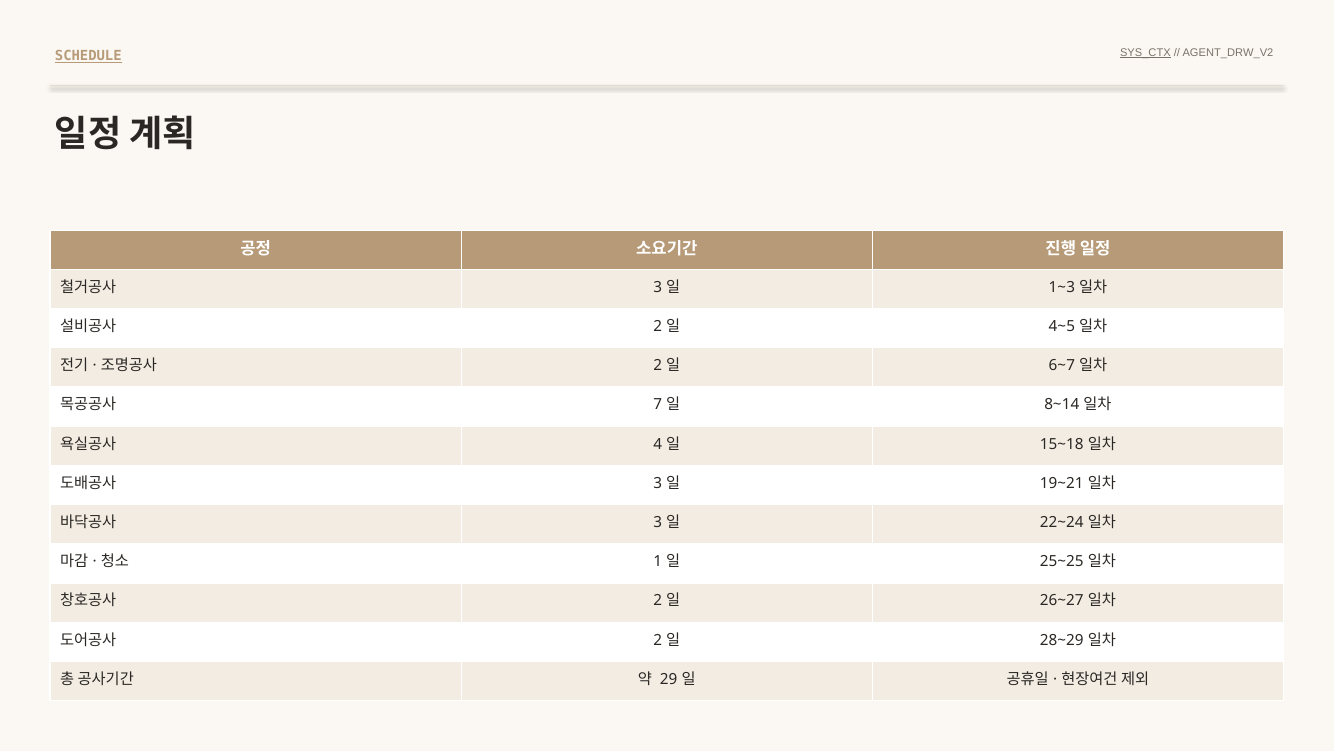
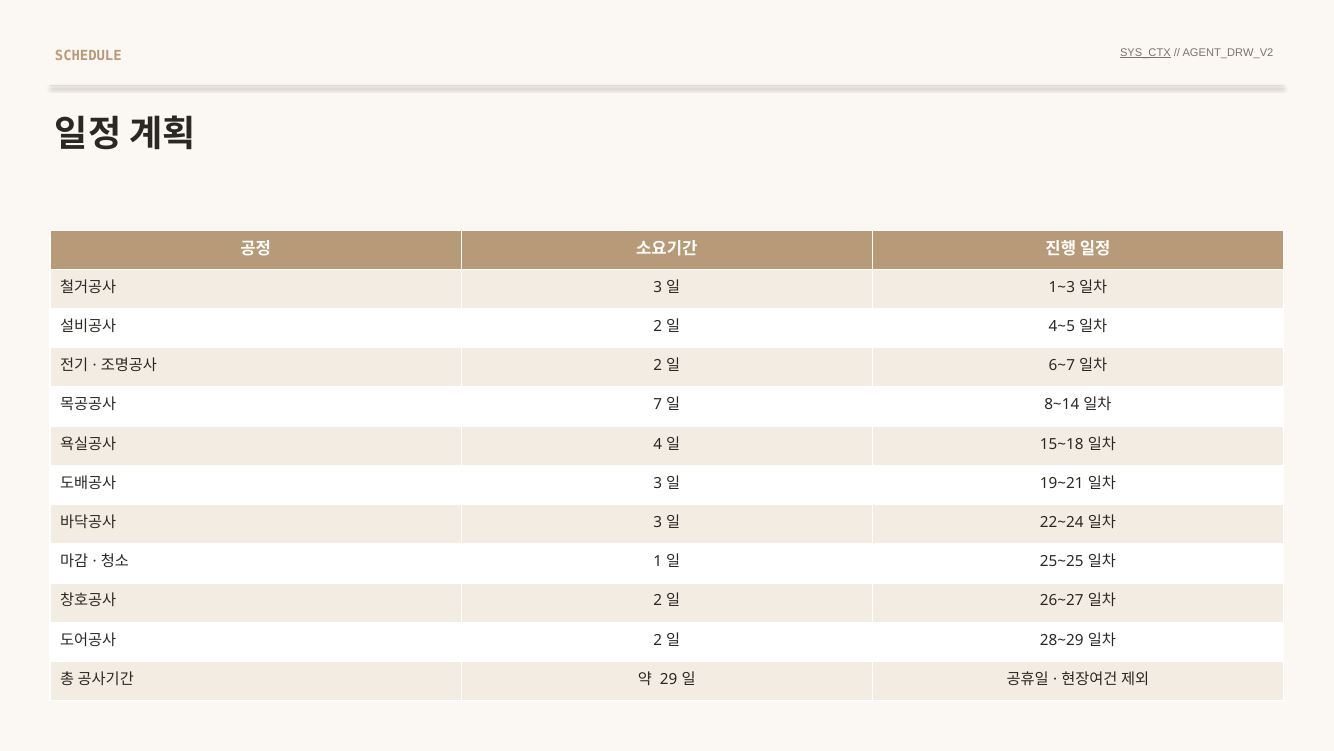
SCHEDULE underline: present -> none (88, 56)
